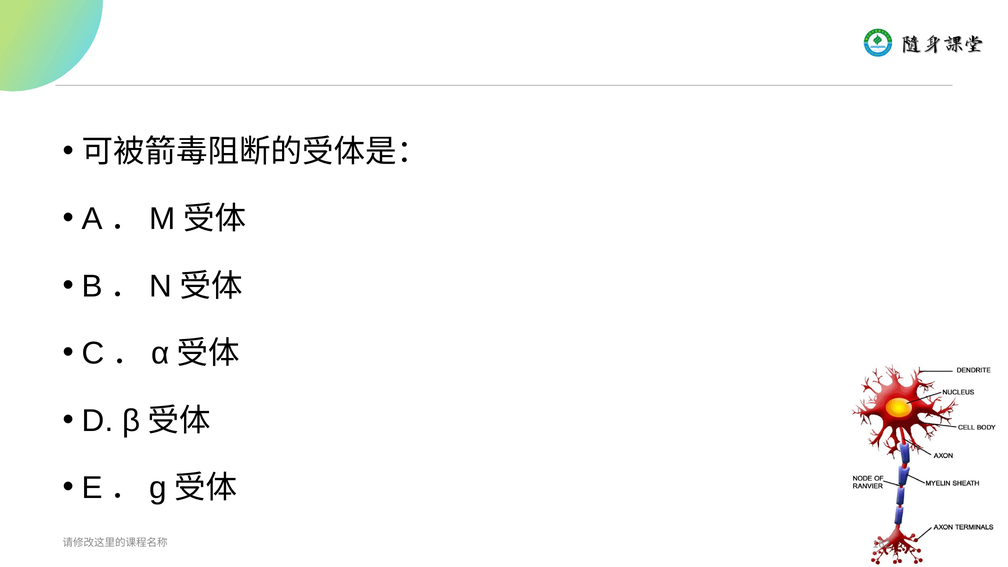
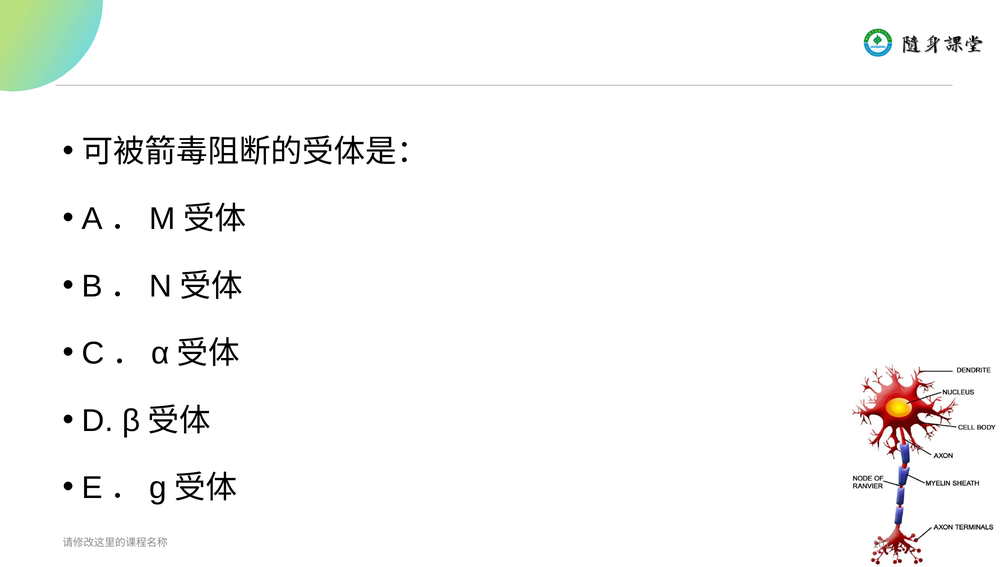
162: 162 -> 101 (881, 544)
